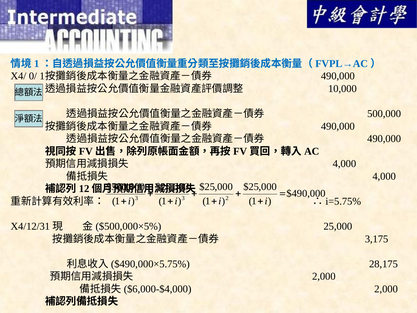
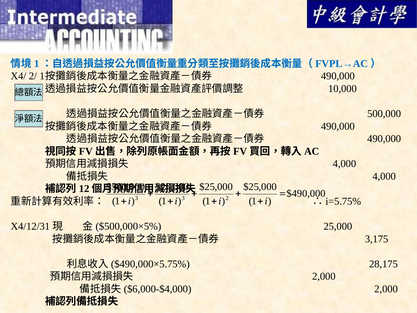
0/: 0/ -> 2/ (33, 76)
